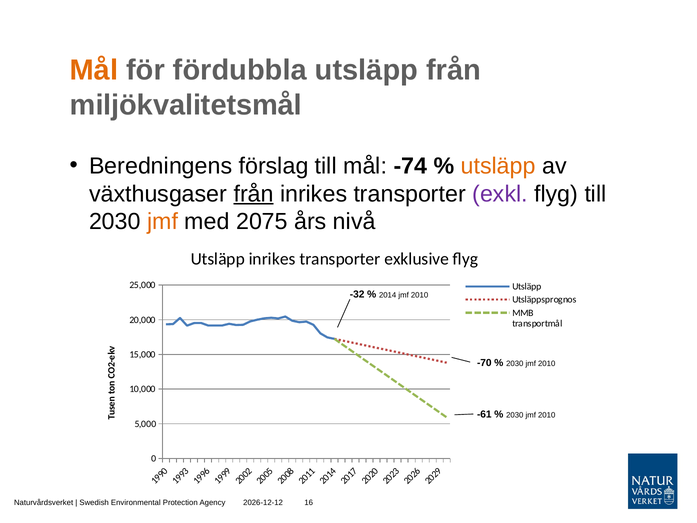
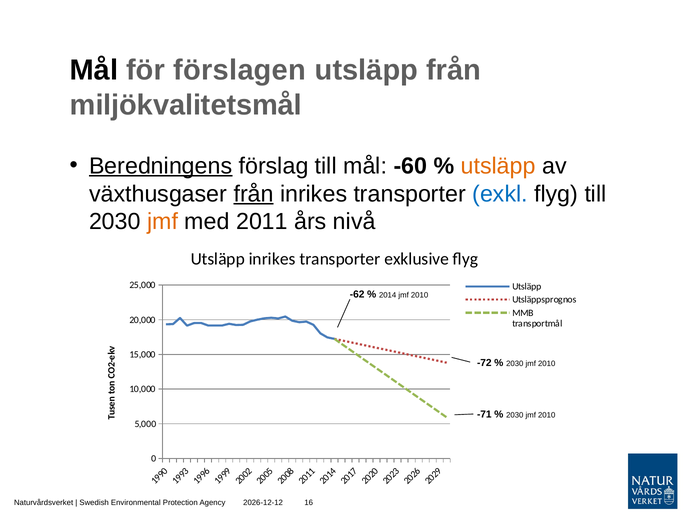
Mål colour: orange -> black (94, 70)
fördubbla: fördubbla -> förslagen (240, 70)
Beredningens underline: none -> present (161, 166)
-74: -74 -> -60 (410, 166)
exkl colour: purple -> blue (500, 194)
2075: 2075 -> 2011 (262, 222)
-32: -32 -> -62 (357, 294)
-70: -70 -> -72 (484, 363)
-61: -61 -> -71 (484, 414)
